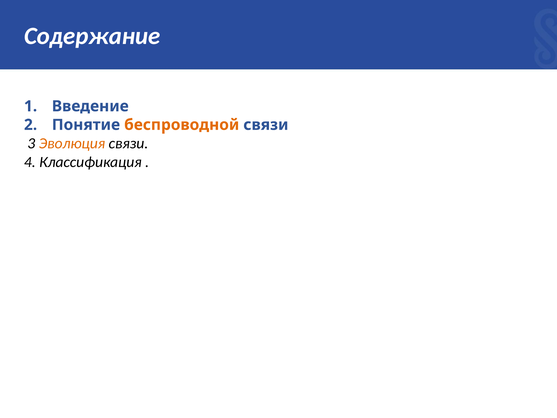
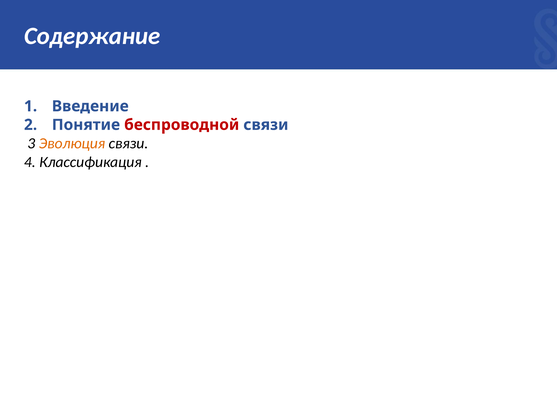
беспроводной colour: orange -> red (182, 125)
